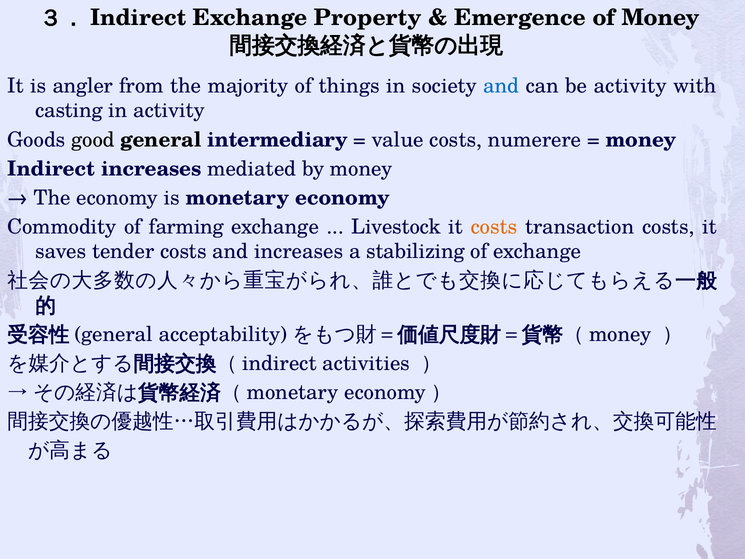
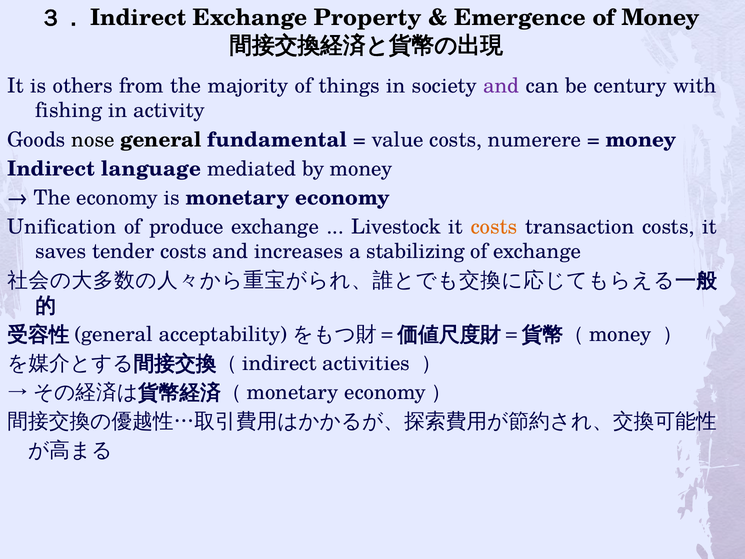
angler: angler -> others (83, 86)
and colour: blue -> purple (501, 86)
be activity: activity -> century (630, 86)
casting: casting -> fishing (69, 111)
good: good -> nose (93, 140)
intermediary: intermediary -> fundamental (277, 140)
Indirect increases: increases -> language (151, 169)
Commodity: Commodity -> Unification (62, 227)
farming: farming -> produce (186, 227)
